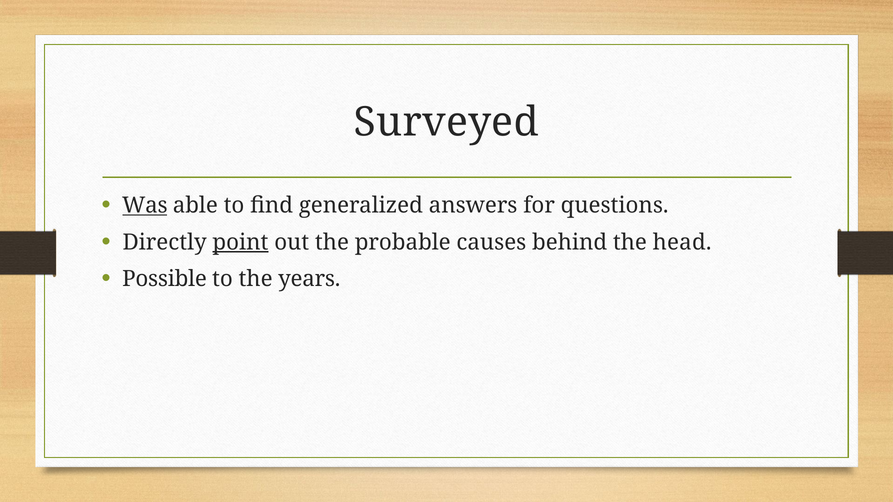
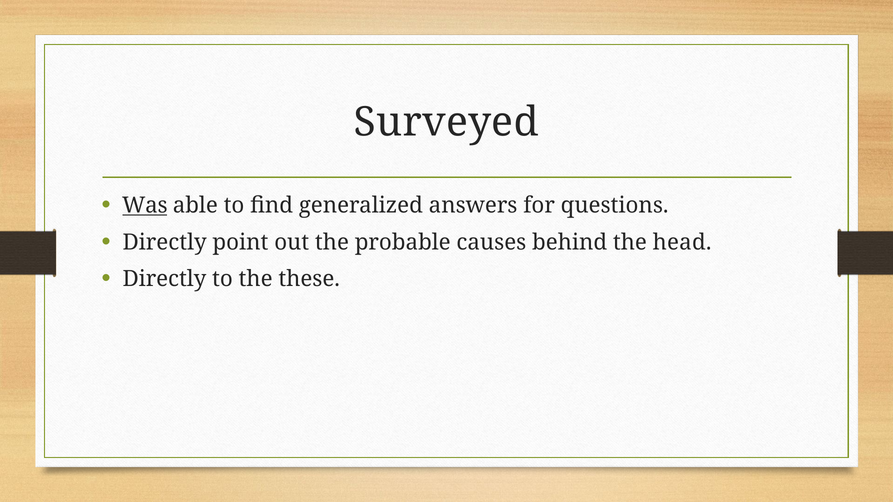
point underline: present -> none (240, 242)
Possible: Possible -> Directly (164, 279)
years: years -> these (309, 279)
